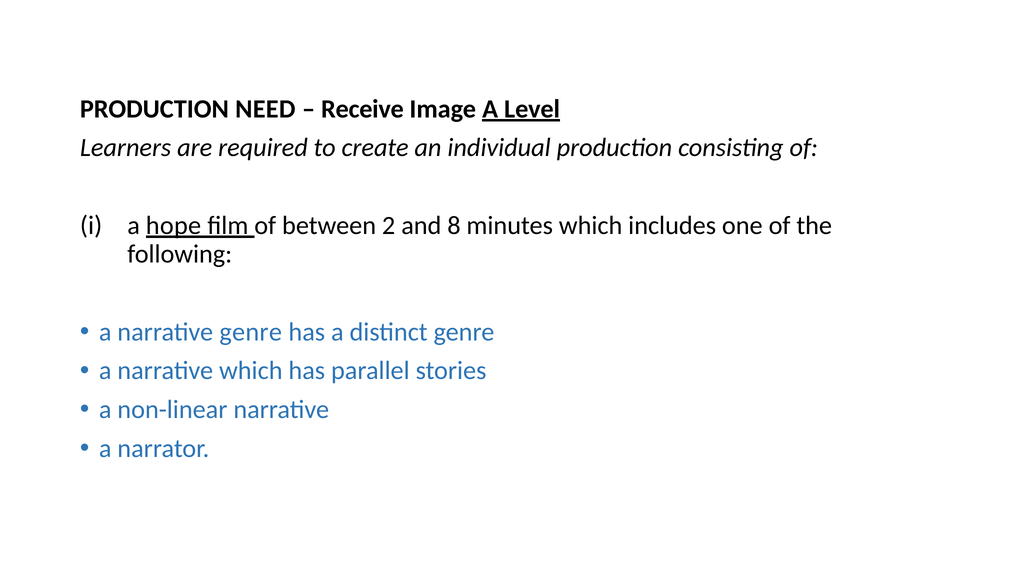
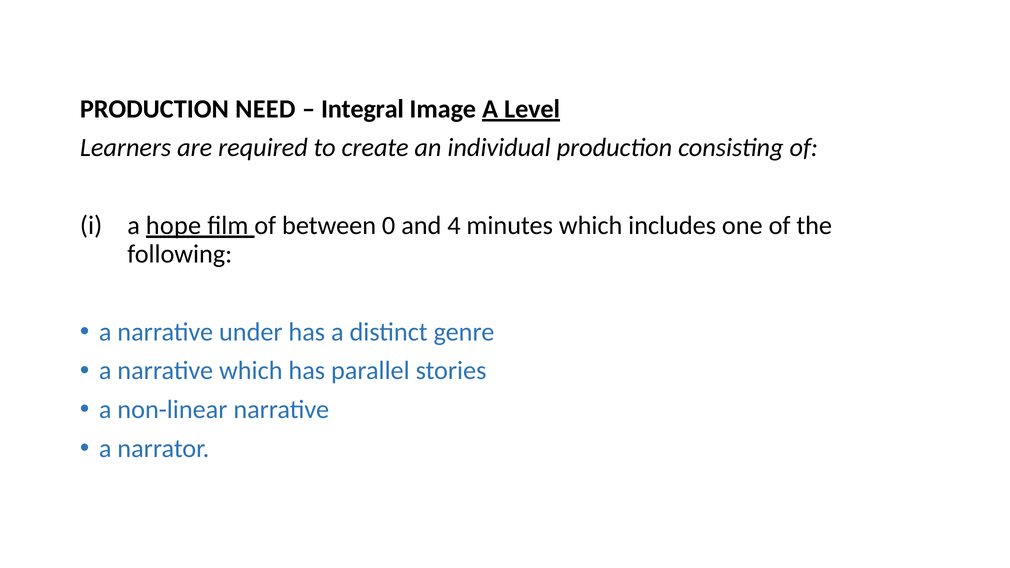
Receive: Receive -> Integral (362, 109)
2: 2 -> 0 (389, 226)
8: 8 -> 4 (454, 226)
narrative genre: genre -> under (251, 332)
